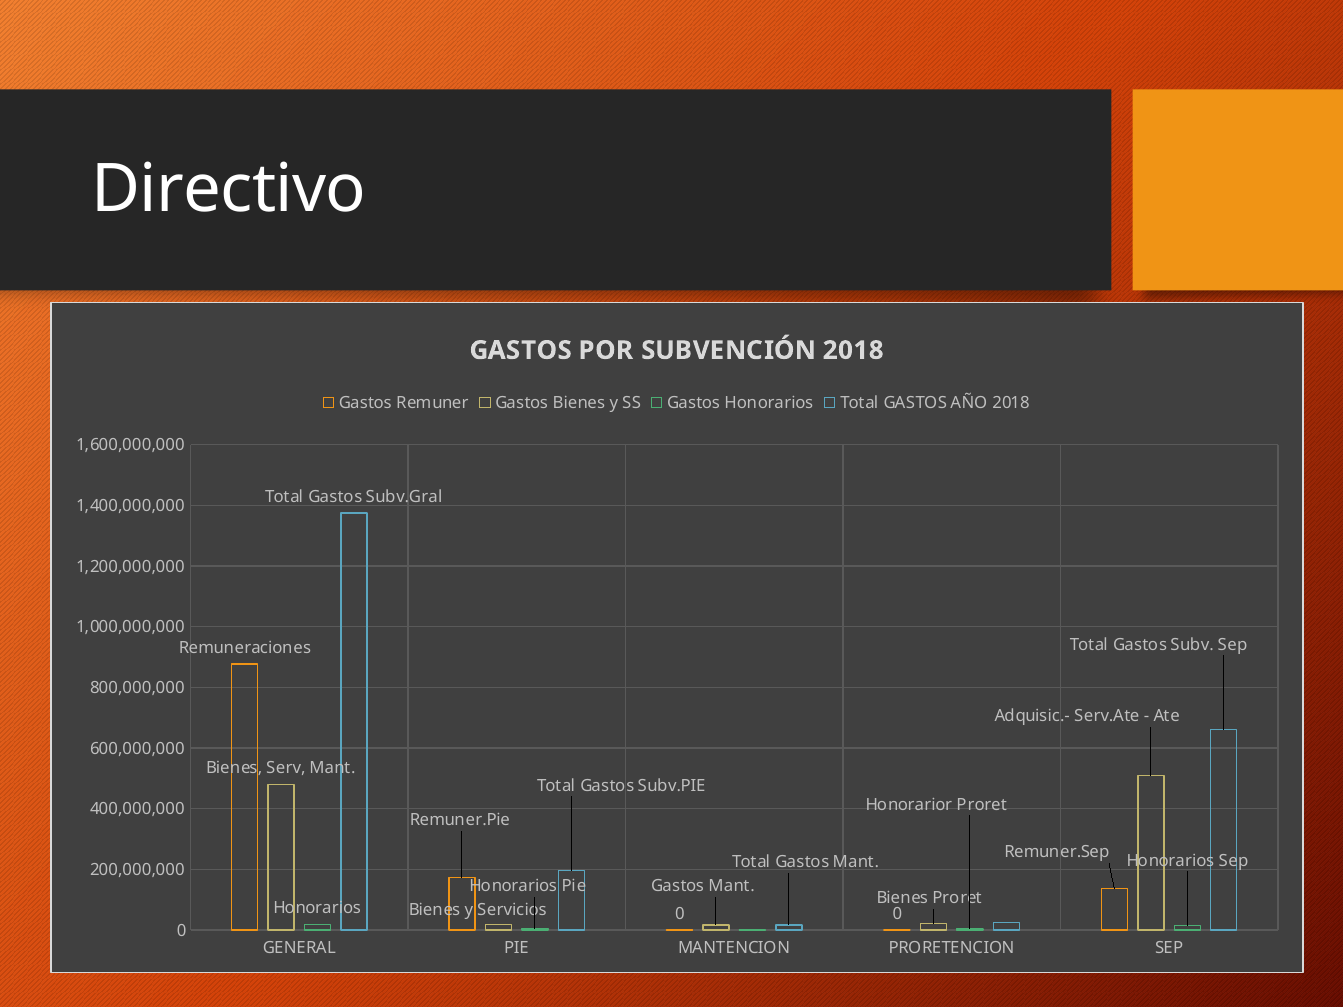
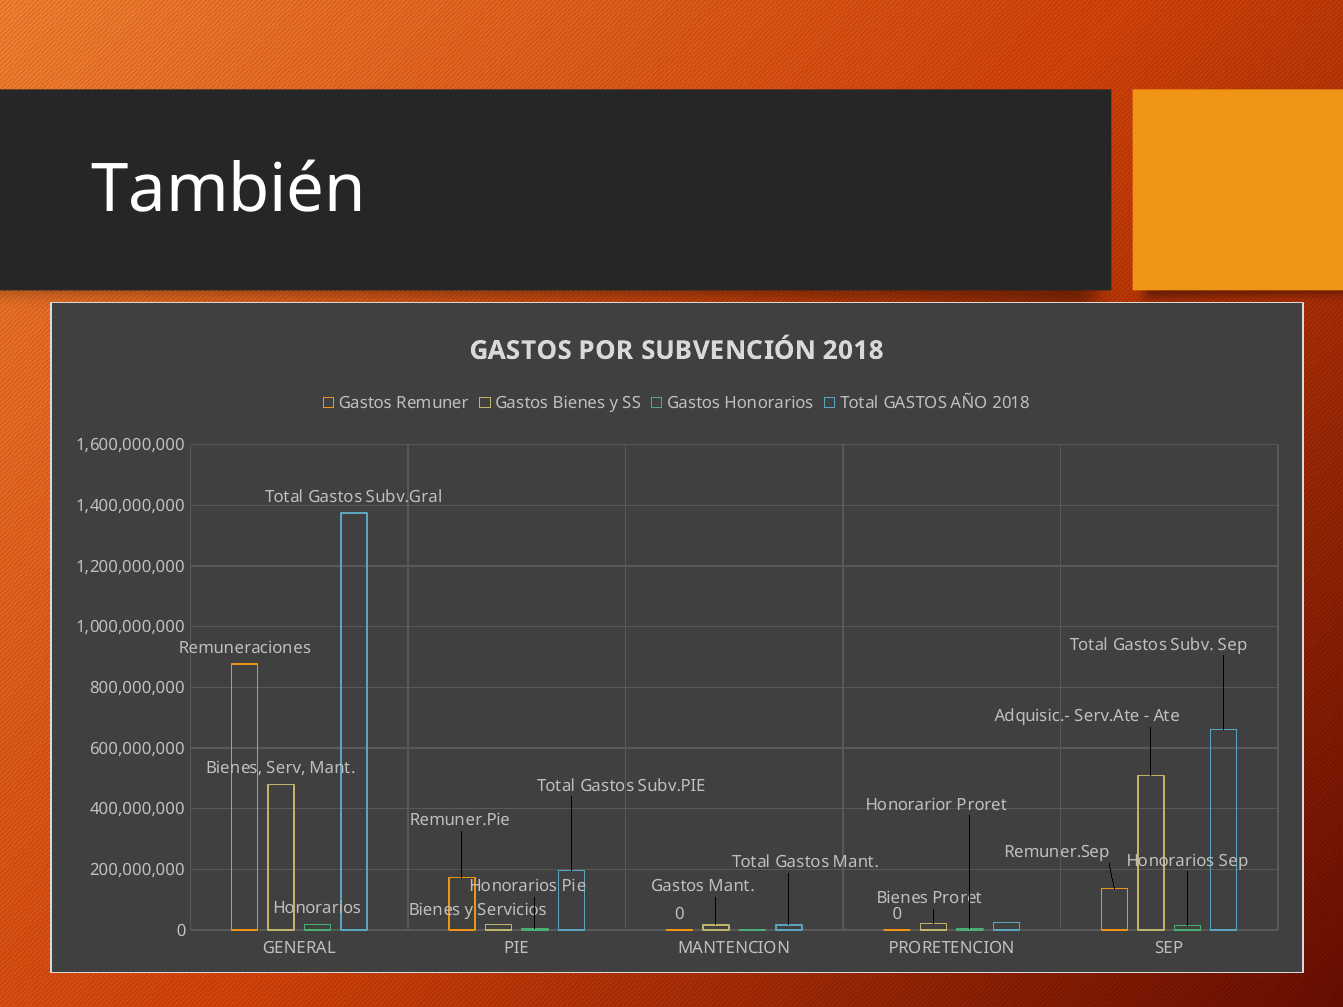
Directivo: Directivo -> También (229, 190)
